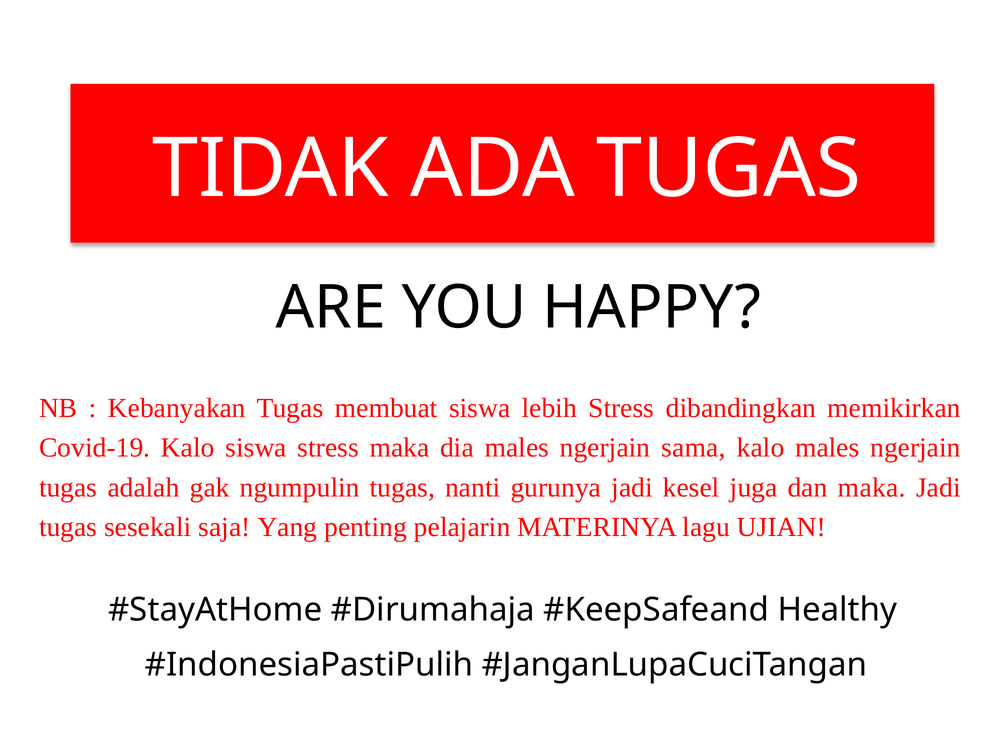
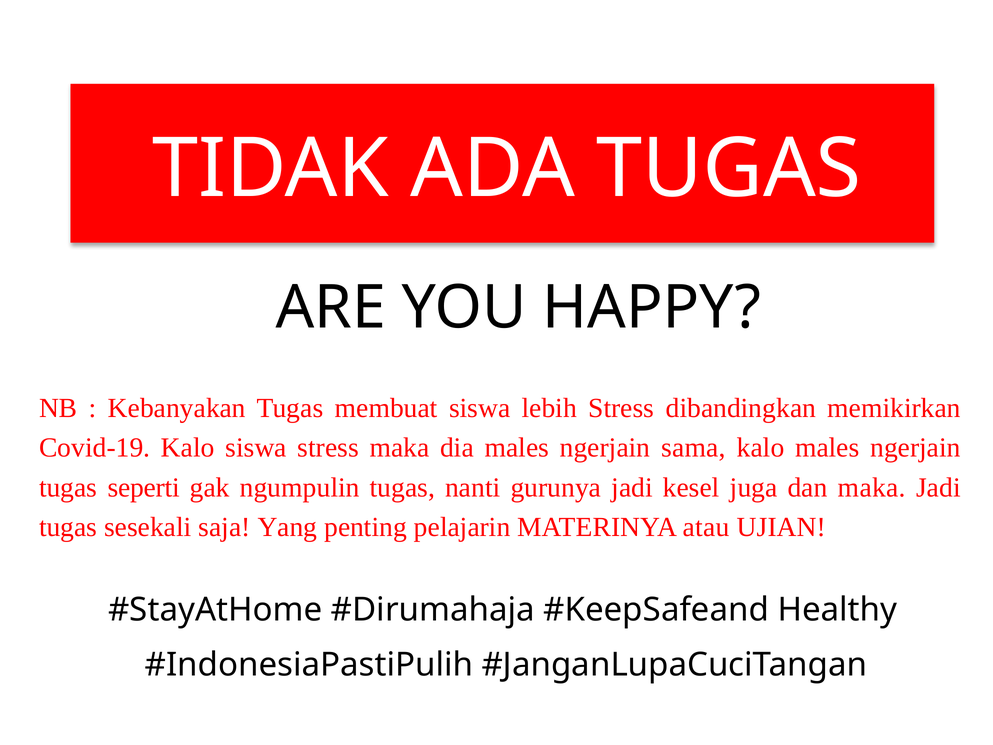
adalah: adalah -> seperti (144, 487)
lagu: lagu -> atau (706, 527)
